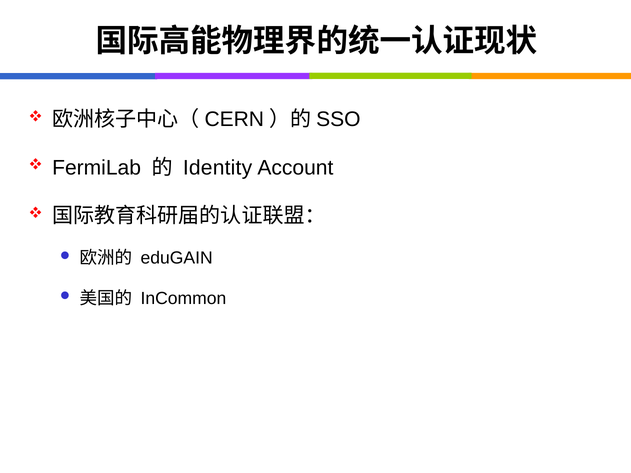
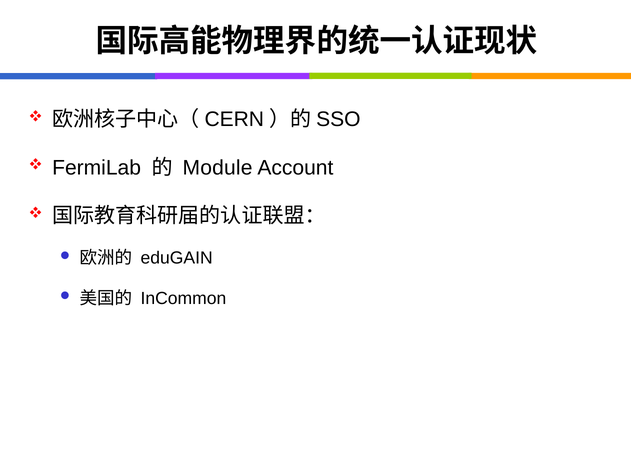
Identity: Identity -> Module (218, 168)
